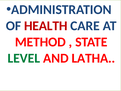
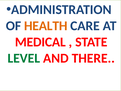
HEALTH colour: red -> orange (46, 26)
METHOD: METHOD -> MEDICAL (40, 42)
LATHA: LATHA -> THERE (93, 58)
